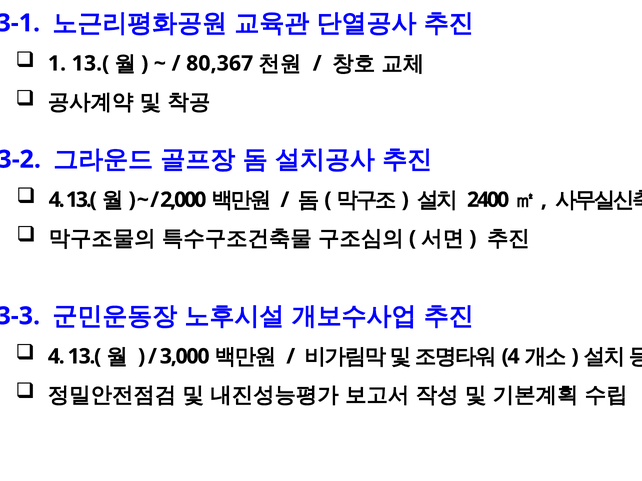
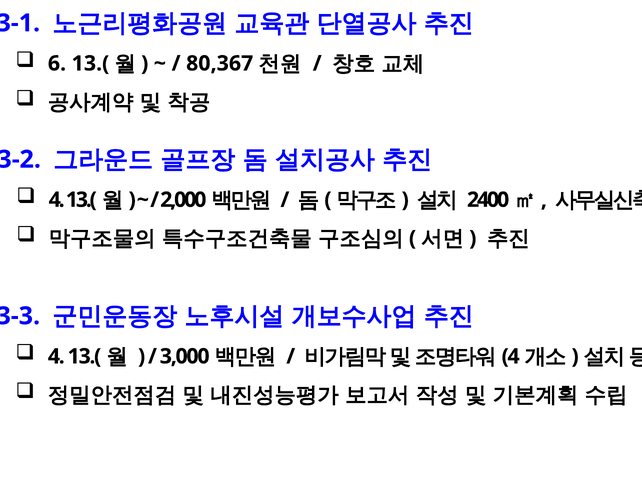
1: 1 -> 6 (57, 64)
